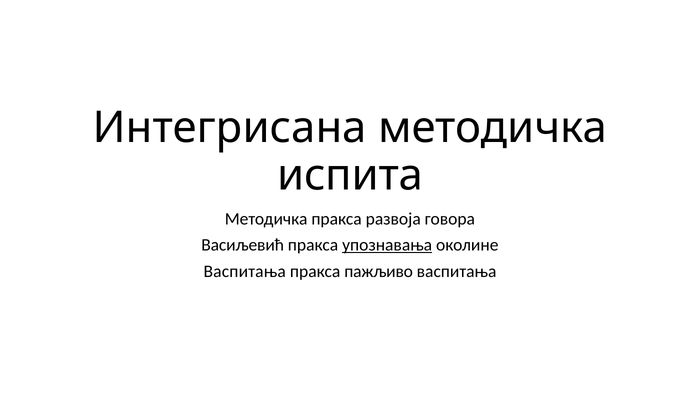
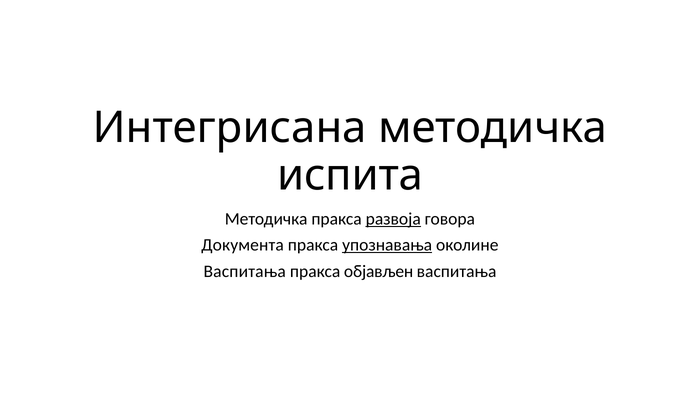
развоја underline: none -> present (393, 219)
Васиљевић: Васиљевић -> Документа (243, 245)
пажљиво: пажљиво -> објављен (379, 271)
